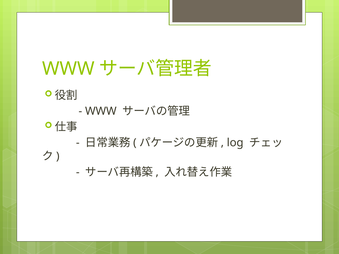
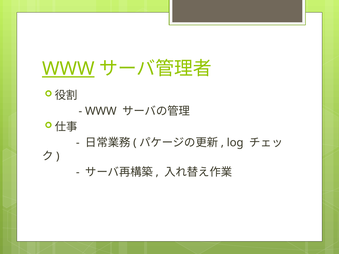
WWW underline: none -> present (68, 69)
